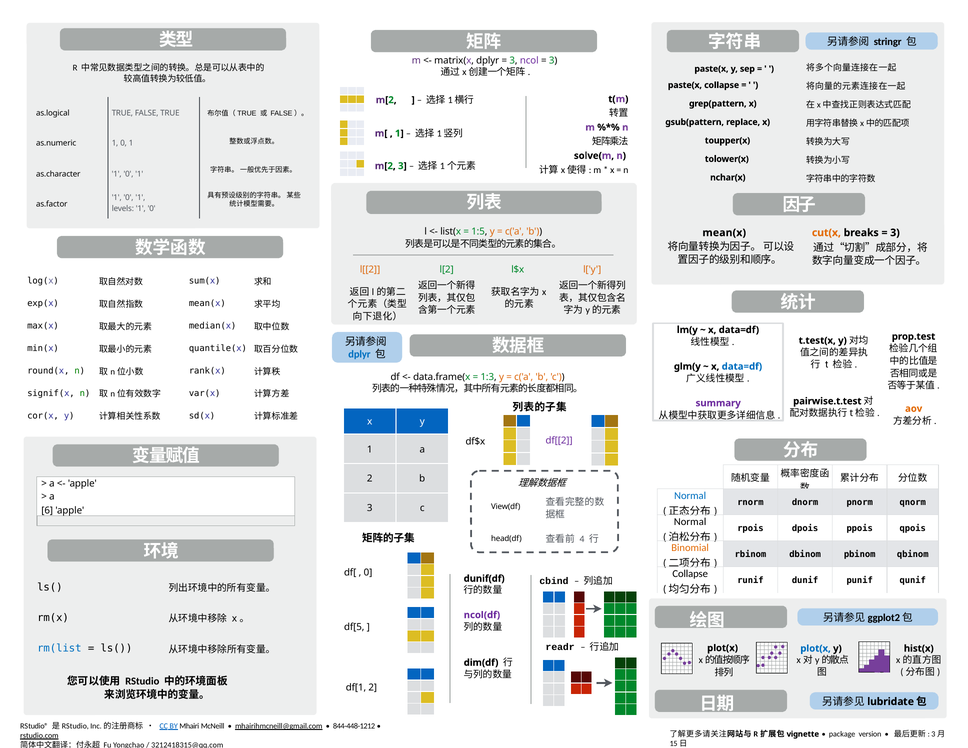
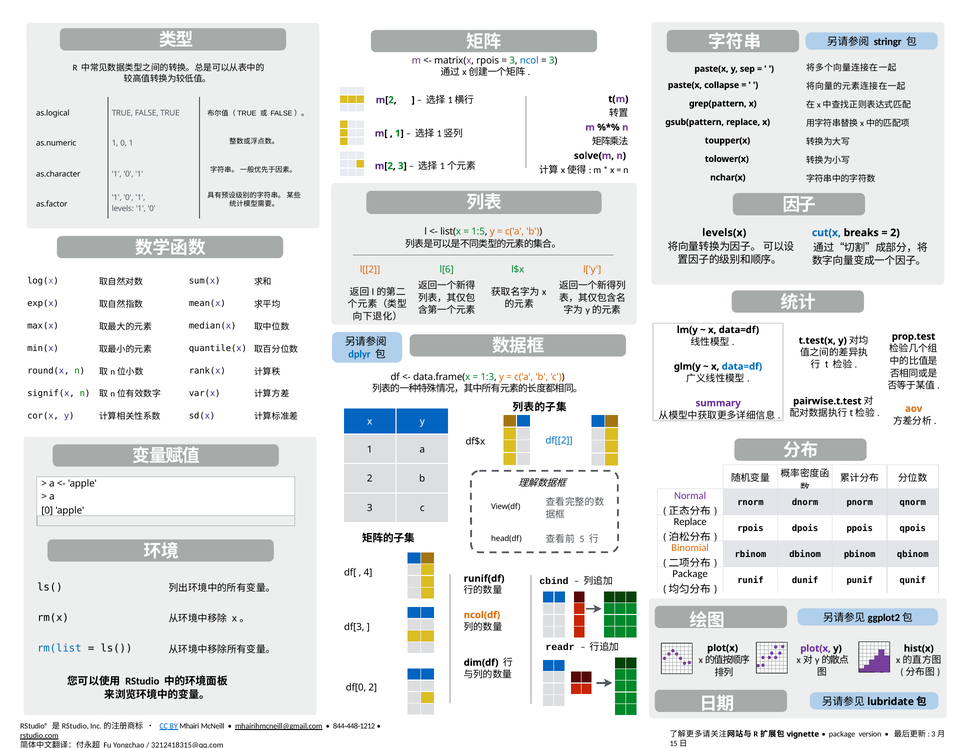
matrix(x dplyr: dplyr -> rpois (488, 61)
ncol colour: purple -> blue (529, 61)
mean(x: mean(x -> levels(x (724, 233)
cut(x colour: orange -> blue (826, 233)
3: 3 -> 2 (895, 233)
l[2: l[2 -> l[6 (447, 270)
df[[2 colour: purple -> blue (559, 440)
Normal colour: blue -> purple (690, 496)
6: 6 -> 0 (47, 511)
Normal: Normal -> Replace (690, 522)
4: 4 -> 5 (582, 539)
Collapse: Collapse -> Package (690, 574)
0: 0 -> 4 (368, 573)
dunif(df: dunif(df -> runif(df (484, 579)
ncol(df colour: purple -> orange (482, 615)
df[5: df[5 -> df[3 (354, 627)
plot(x colour: blue -> purple (816, 648)
df[1: df[1 -> df[0 (356, 688)
